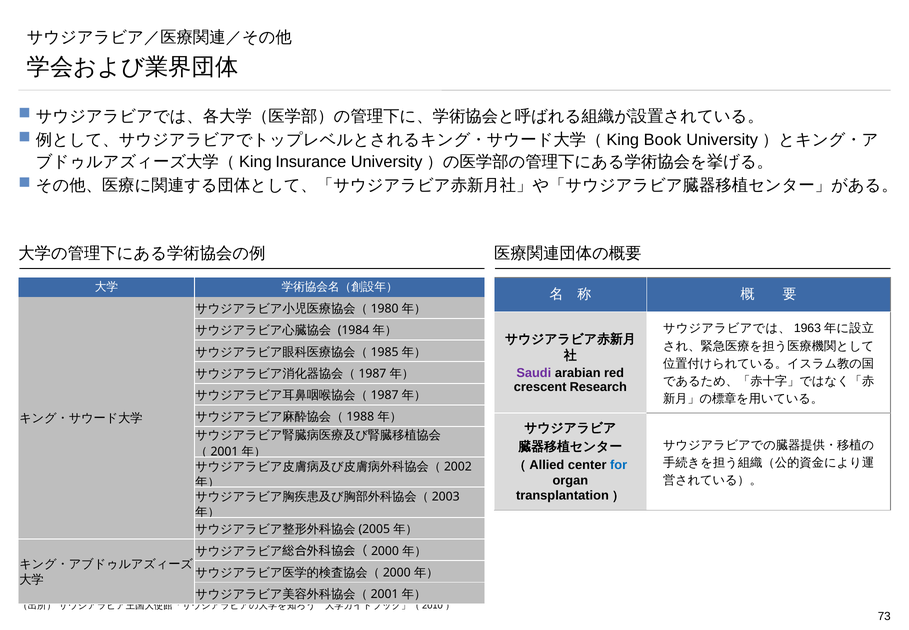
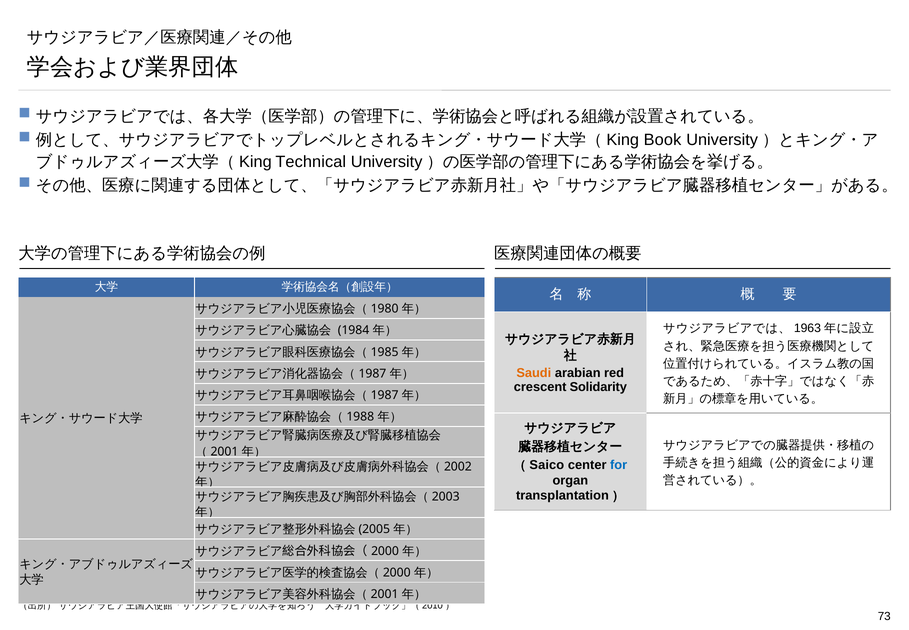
Insurance: Insurance -> Technical (311, 161)
Saudi colour: purple -> orange (534, 373)
Research: Research -> Solidarity (598, 387)
Allied: Allied -> Saico (547, 464)
